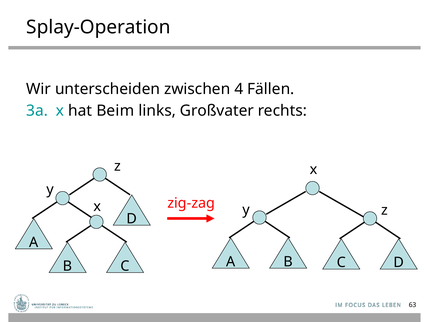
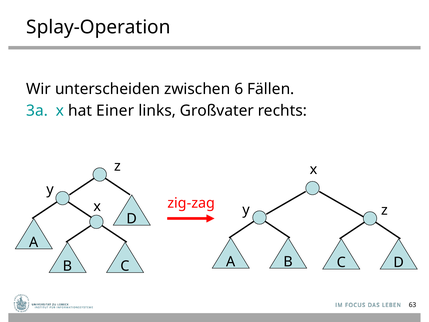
4: 4 -> 6 (239, 89)
Beim: Beim -> Einer (115, 111)
